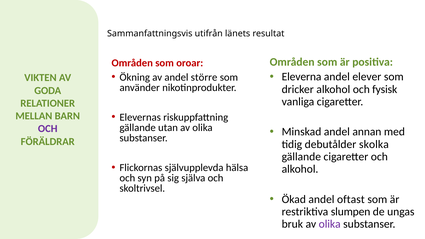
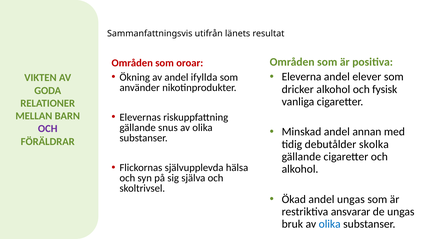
större: större -> ifyllda (204, 77)
utan: utan -> snus (168, 128)
andel oftast: oftast -> ungas (351, 199)
slumpen: slumpen -> ansvarar (351, 212)
olika colour: purple -> blue (330, 224)
